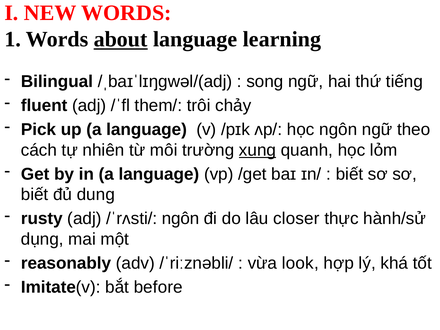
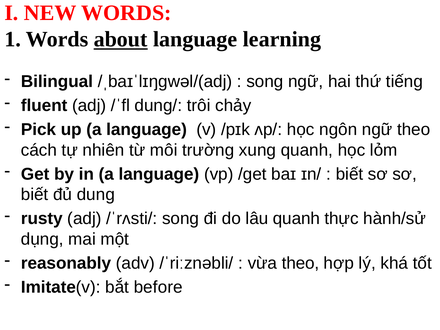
them/: them/ -> dung/ (158, 106)
xung underline: present -> none (258, 150)
/ˈrʌsti/ ngôn: ngôn -> song (181, 219)
lâu closer: closer -> quanh (296, 219)
vừa look: look -> theo (301, 263)
